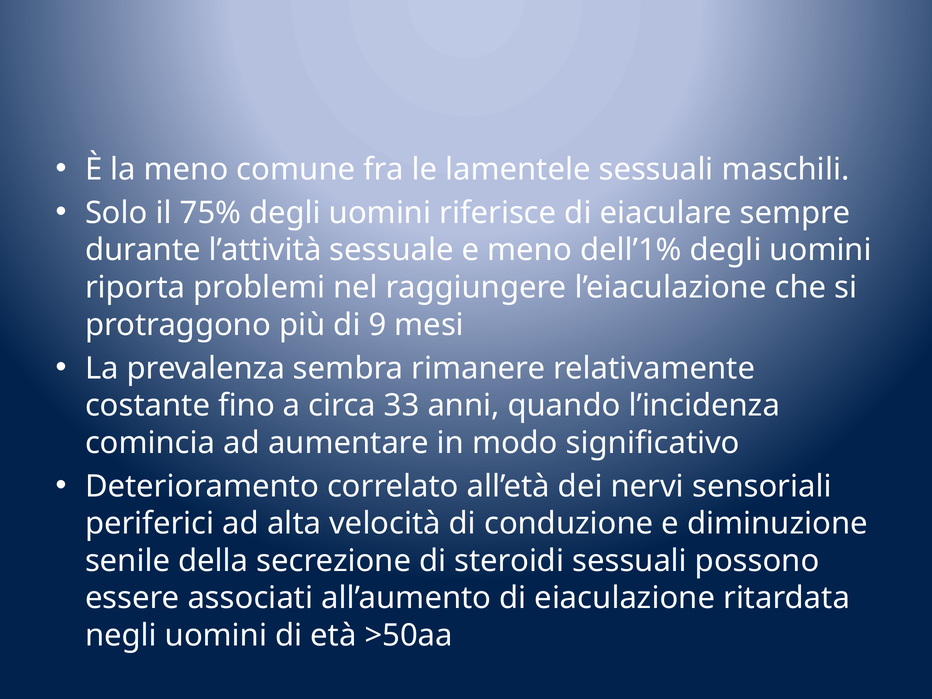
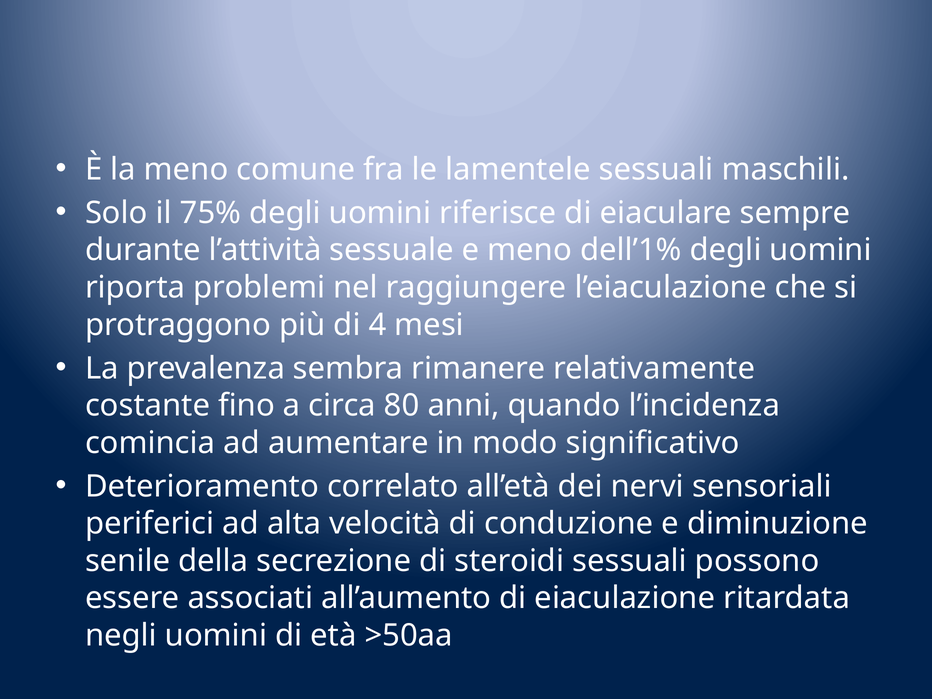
9: 9 -> 4 (377, 325)
33: 33 -> 80 (402, 406)
